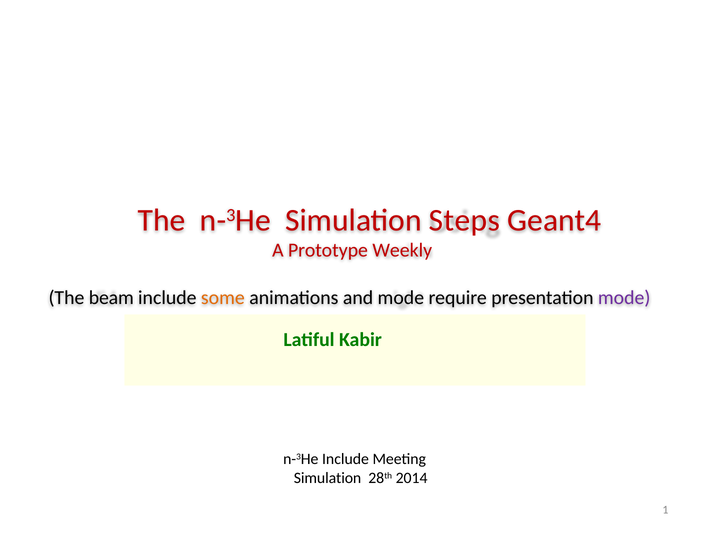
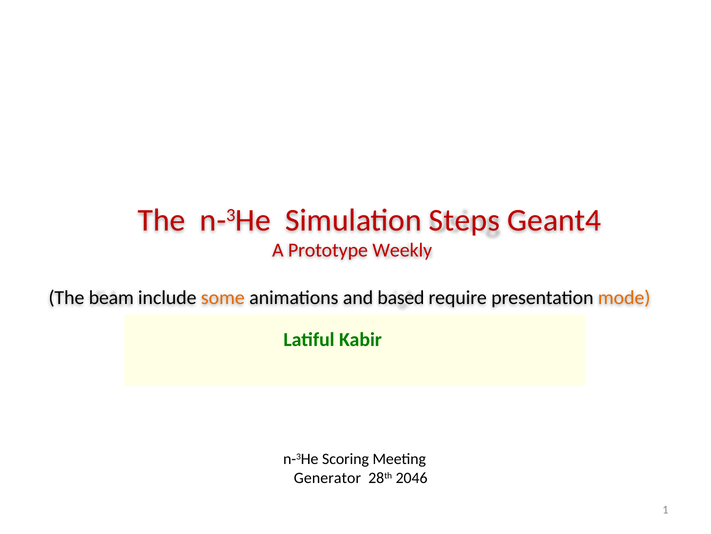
and mode: mode -> based (401, 297)
mode colour: purple -> orange (624, 297)
n-3He Include: Include -> Scoring (346, 458)
Simulation: Simulation -> Generator (327, 477)
2014: 2014 -> 2046 (412, 477)
